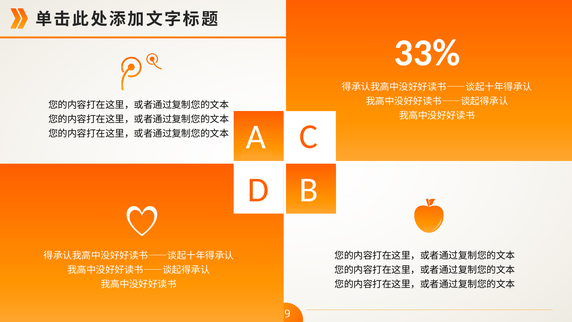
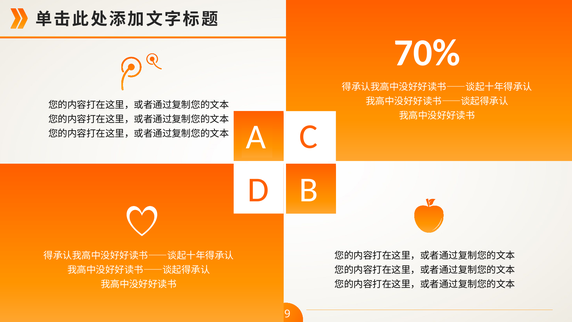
33%: 33% -> 70% (427, 53)
